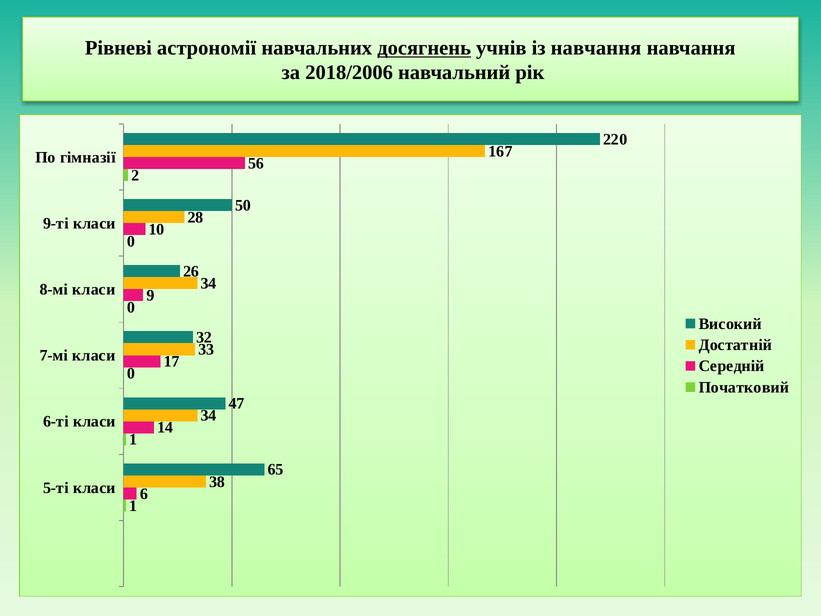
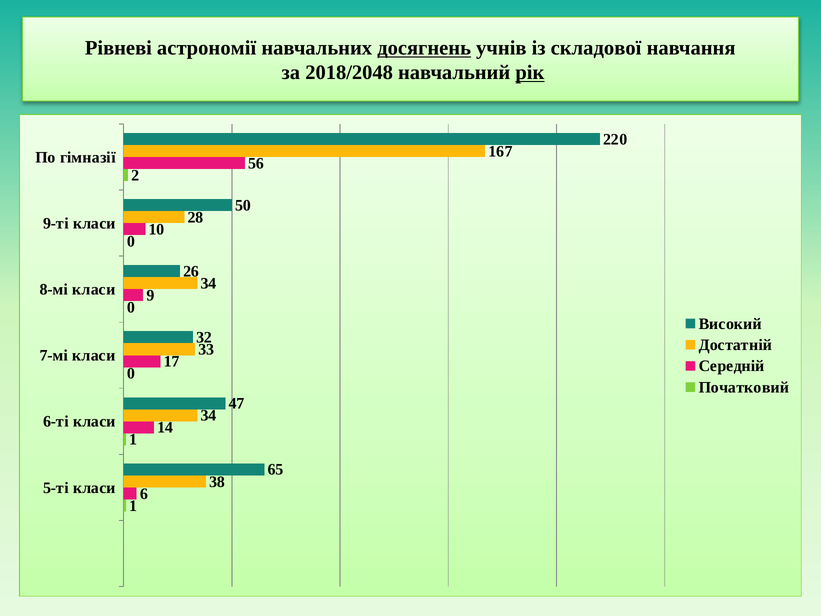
із навчання: навчання -> складової (596, 48)
2018/2006: 2018/2006 -> 2018/2048 (349, 73)
рік underline: none -> present (530, 73)
